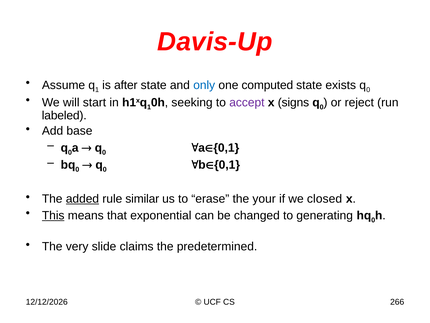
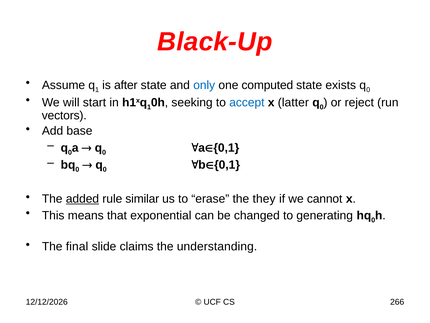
Davis-Up: Davis-Up -> Black-Up (215, 42)
accept colour: purple -> blue (247, 102)
signs: signs -> latter (293, 102)
labeled: labeled -> vectors (64, 116)
your: your -> they (264, 199)
closed: closed -> cannot (325, 199)
This underline: present -> none (53, 215)
very: very -> final (77, 246)
predetermined: predetermined -> understanding (217, 246)
